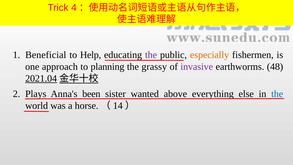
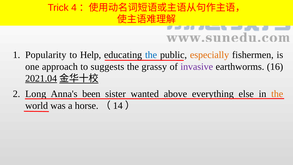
Beneficial: Beneficial -> Popularity (46, 55)
the colour: purple -> blue (151, 55)
planning: planning -> suggests (107, 67)
48: 48 -> 16 (275, 67)
Plays: Plays -> Long (36, 94)
the colour: blue -> orange (277, 94)
